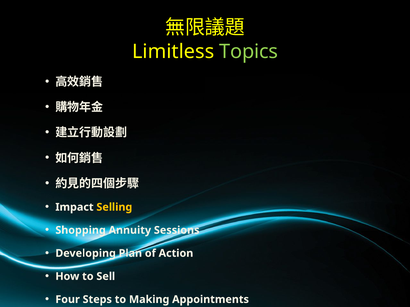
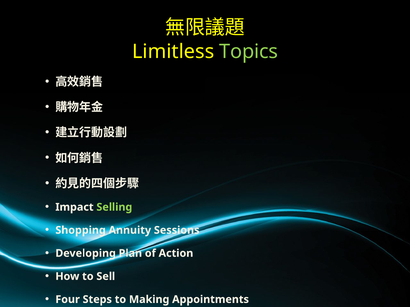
Selling colour: yellow -> light green (114, 207)
